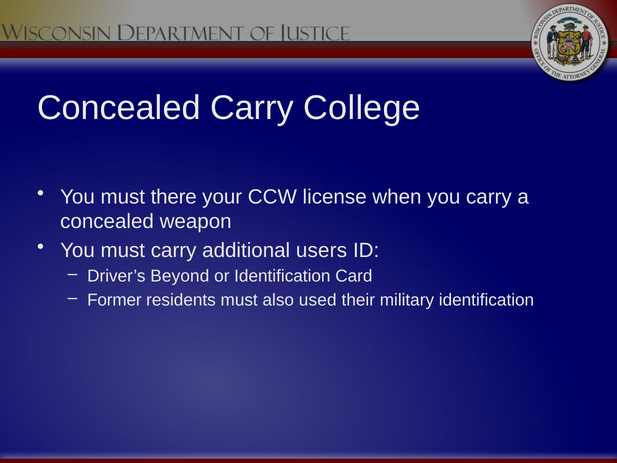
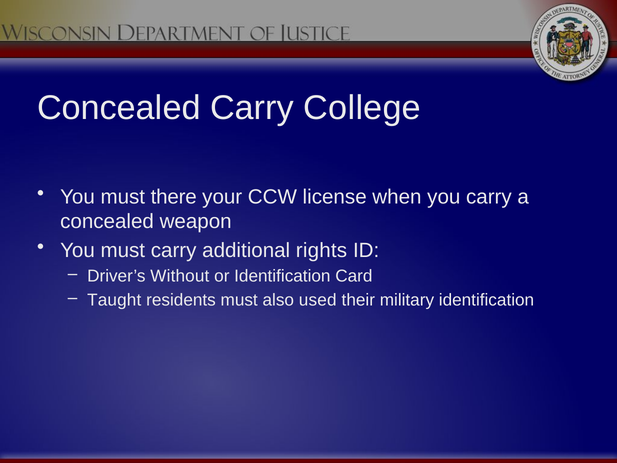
users: users -> rights (322, 250)
Beyond: Beyond -> Without (180, 276)
Former: Former -> Taught (114, 300)
